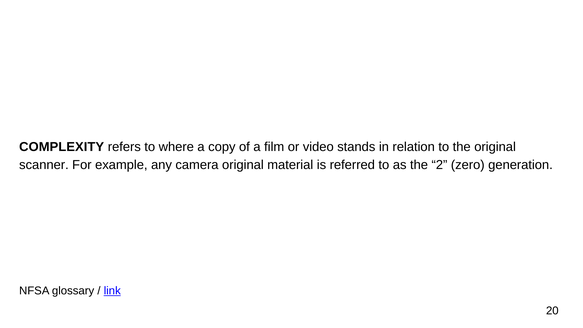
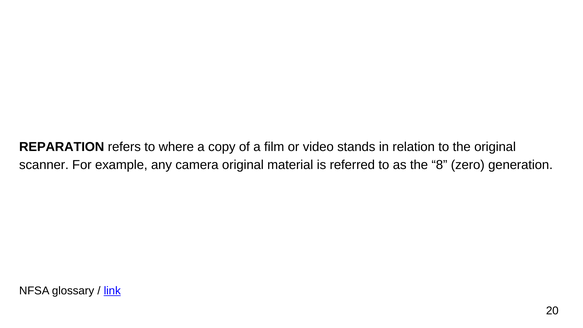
COMPLEXITY: COMPLEXITY -> REPARATION (62, 147)
2: 2 -> 8 (439, 165)
